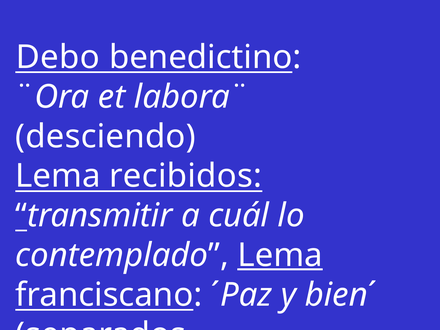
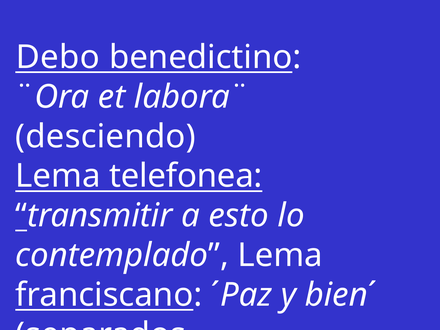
recibidos: recibidos -> telefonea (186, 176)
cuál: cuál -> esto (239, 216)
Lema underline: present -> none (280, 255)
